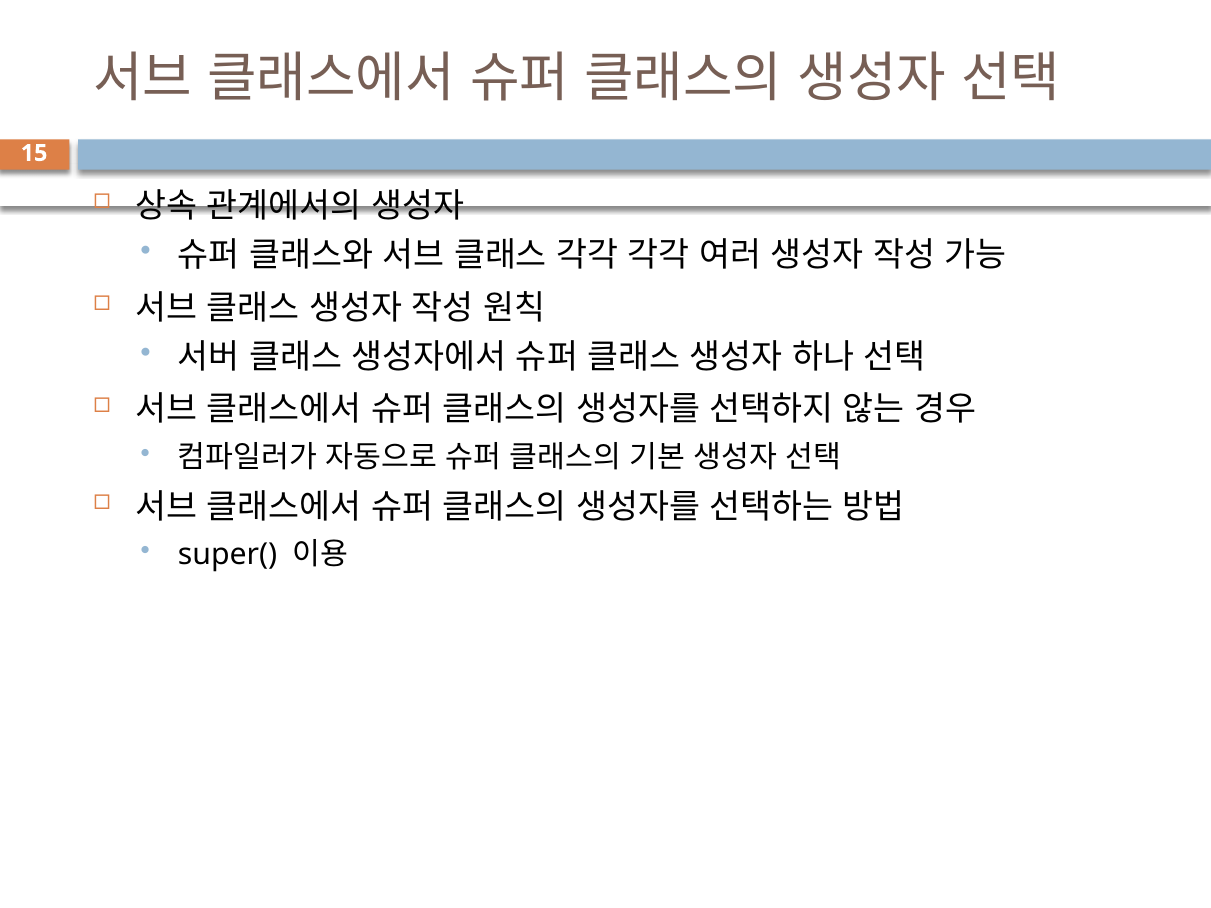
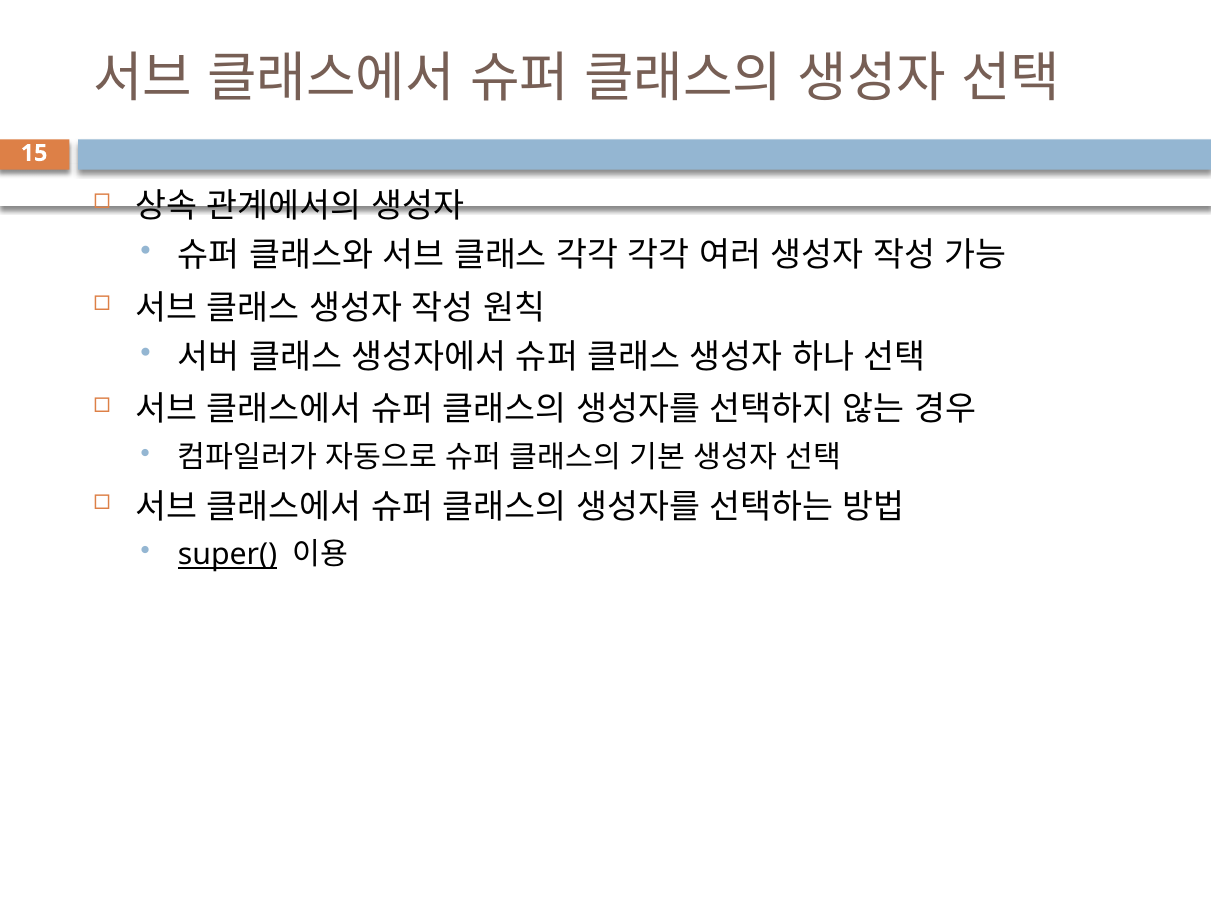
super( underline: none -> present (228, 555)
